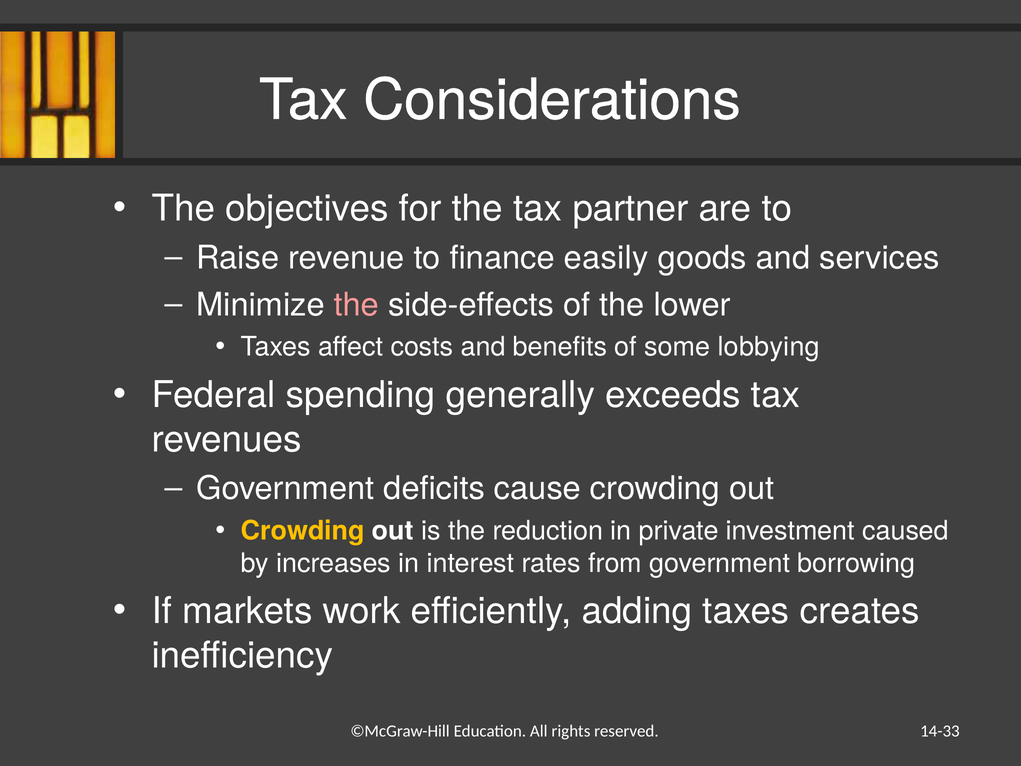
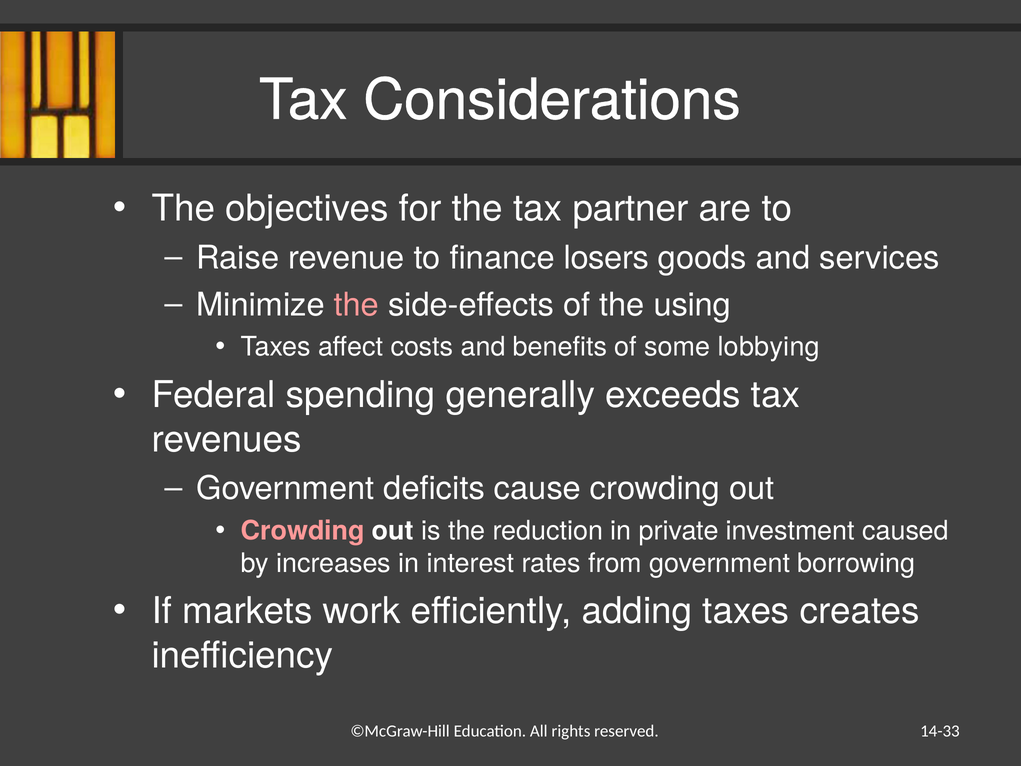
easily: easily -> losers (606, 258)
lower: lower -> using (692, 305)
Crowding colour: yellow -> pink (303, 531)
